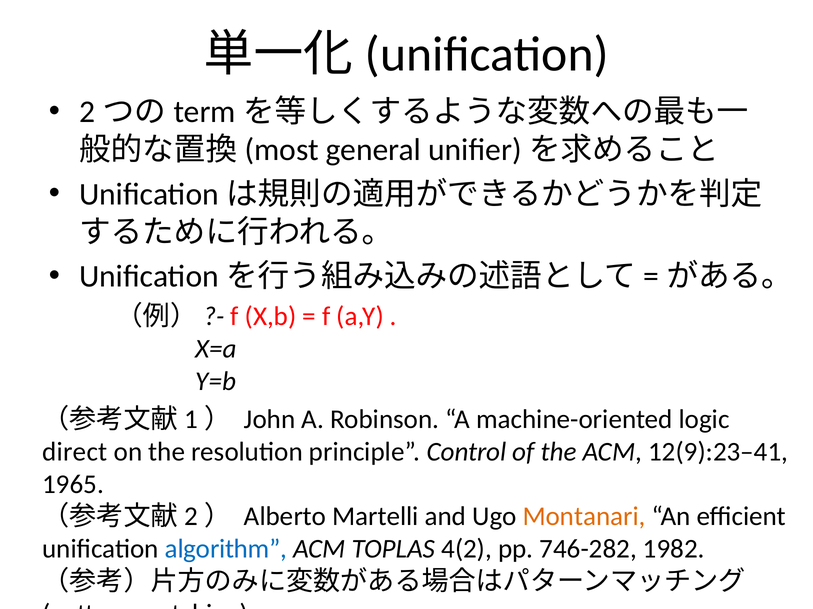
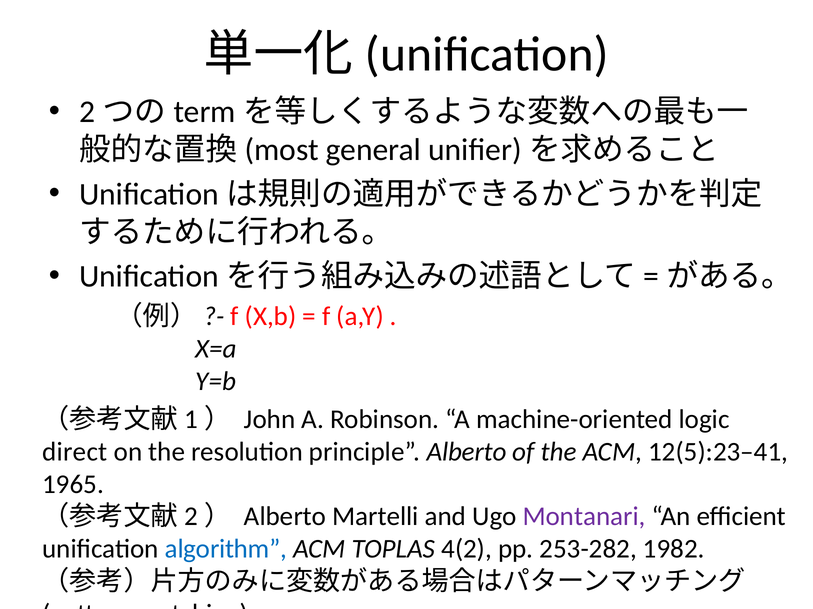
principle Control: Control -> Alberto (467, 452)
12(9):23–41: 12(9):23–41 -> 12(5):23–41 (718, 452)
Montanari colour: orange -> purple (584, 517)
746-282: 746-282 -> 253-282 (588, 550)
